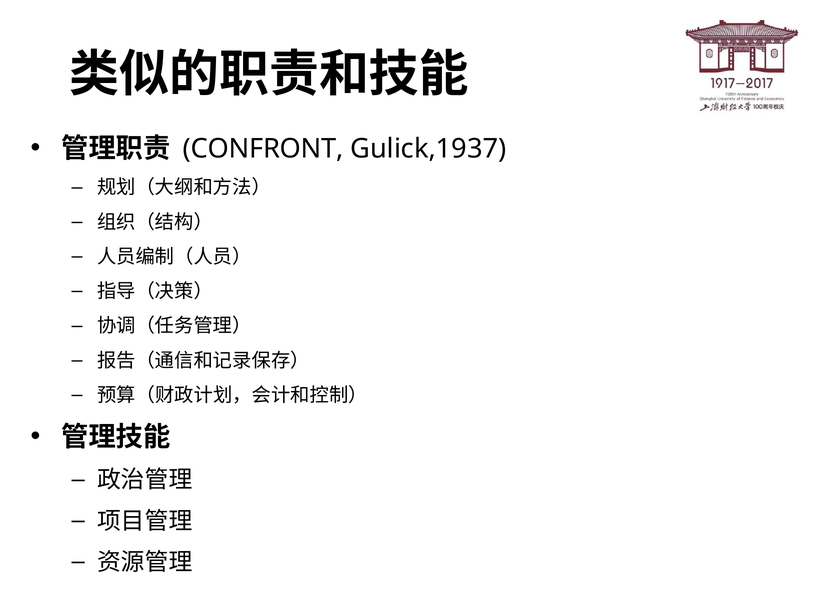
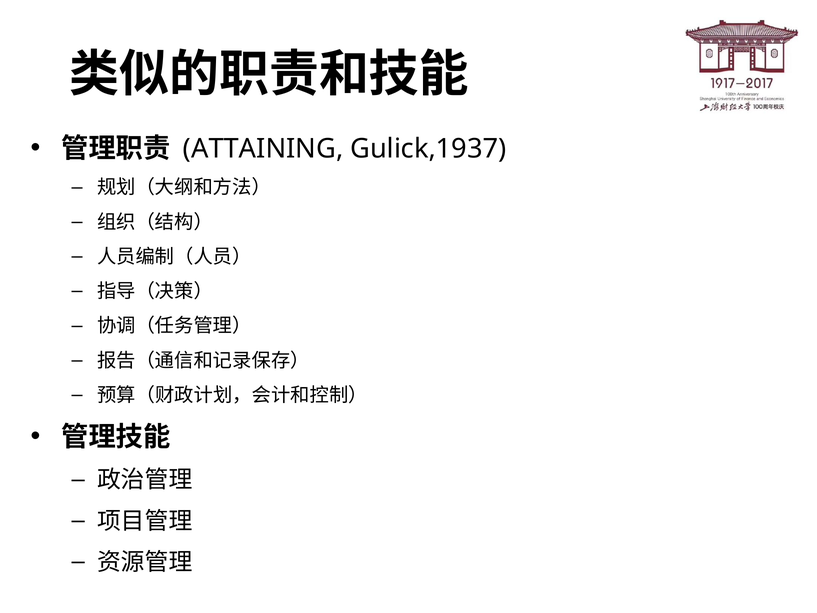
CONFRONT: CONFRONT -> ATTAINING (263, 149)
